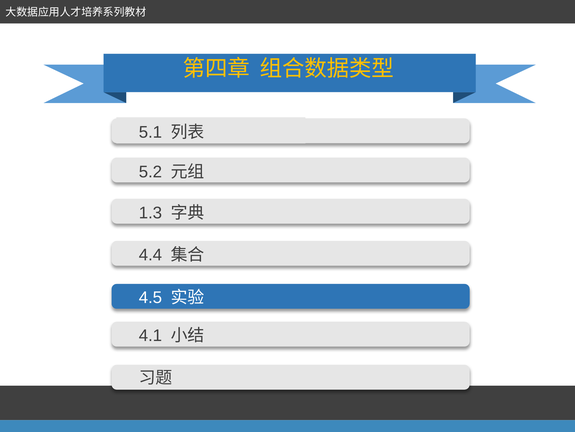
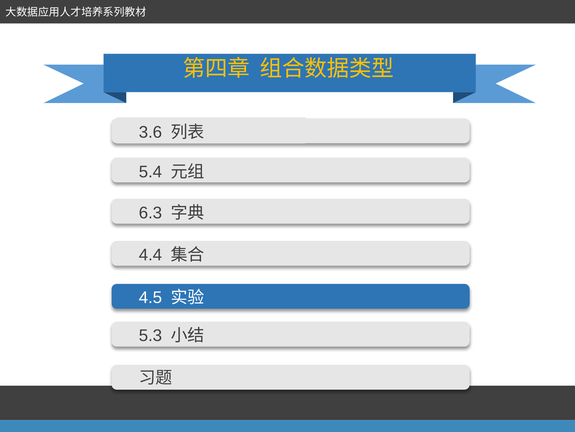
5.1: 5.1 -> 3.6 (150, 132)
5.2: 5.2 -> 5.4 (150, 171)
1.3: 1.3 -> 6.3 (150, 213)
4.1: 4.1 -> 5.3 (150, 335)
